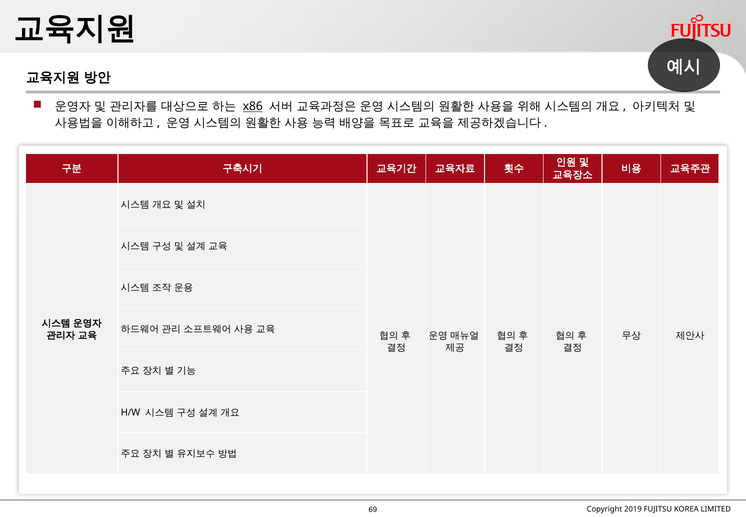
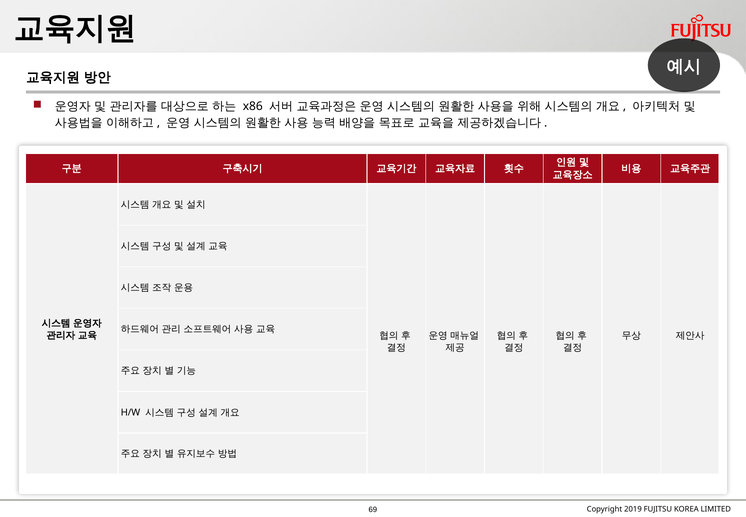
x86 underline: present -> none (253, 106)
